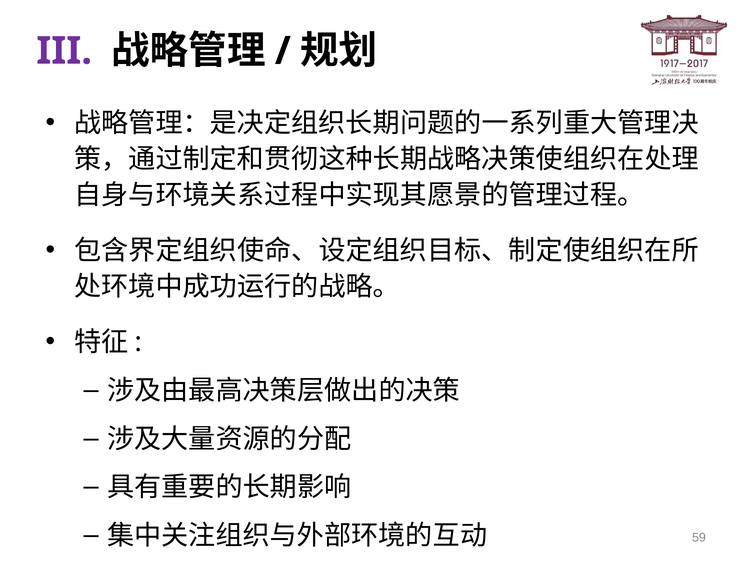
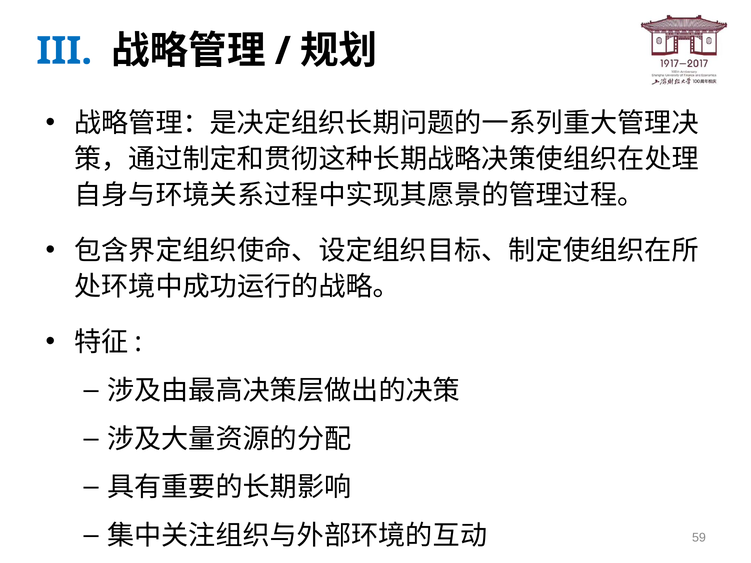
III colour: purple -> blue (64, 51)
